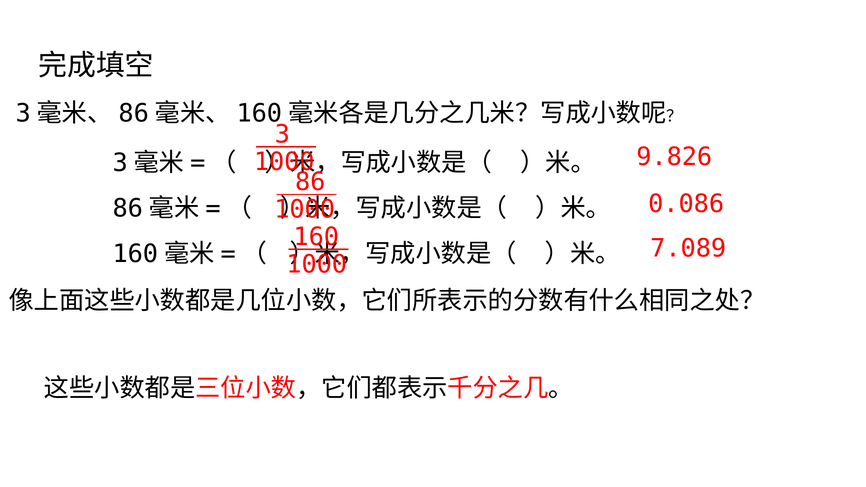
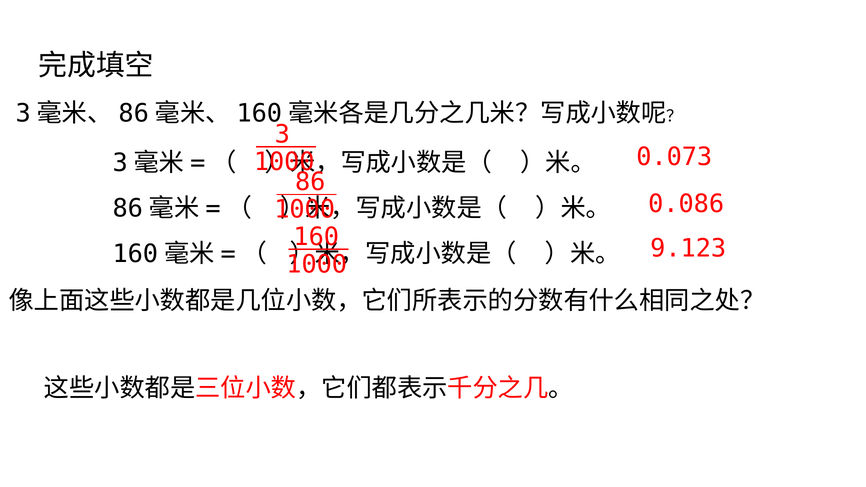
9.826: 9.826 -> 0.073 (674, 157)
7.089: 7.089 -> 9.123 (688, 249)
